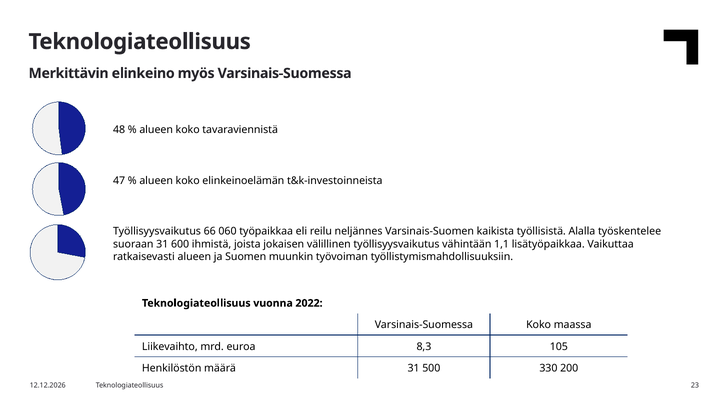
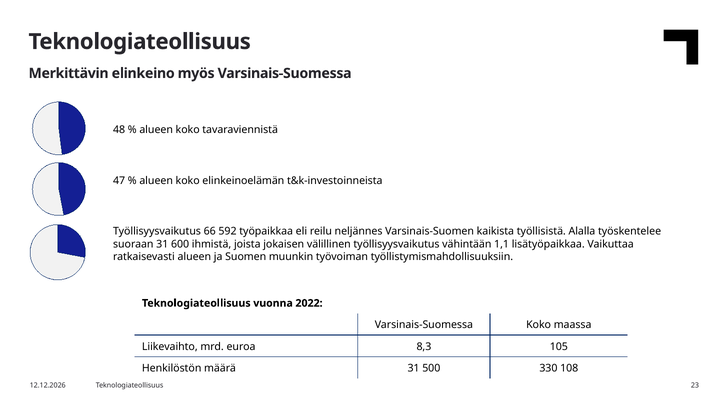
060: 060 -> 592 (228, 231)
200: 200 -> 108 (569, 368)
